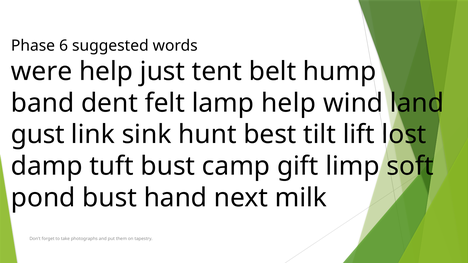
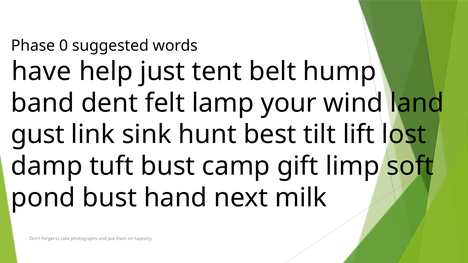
6: 6 -> 0 (64, 46)
were: were -> have (41, 72)
lamp help: help -> your (289, 103)
